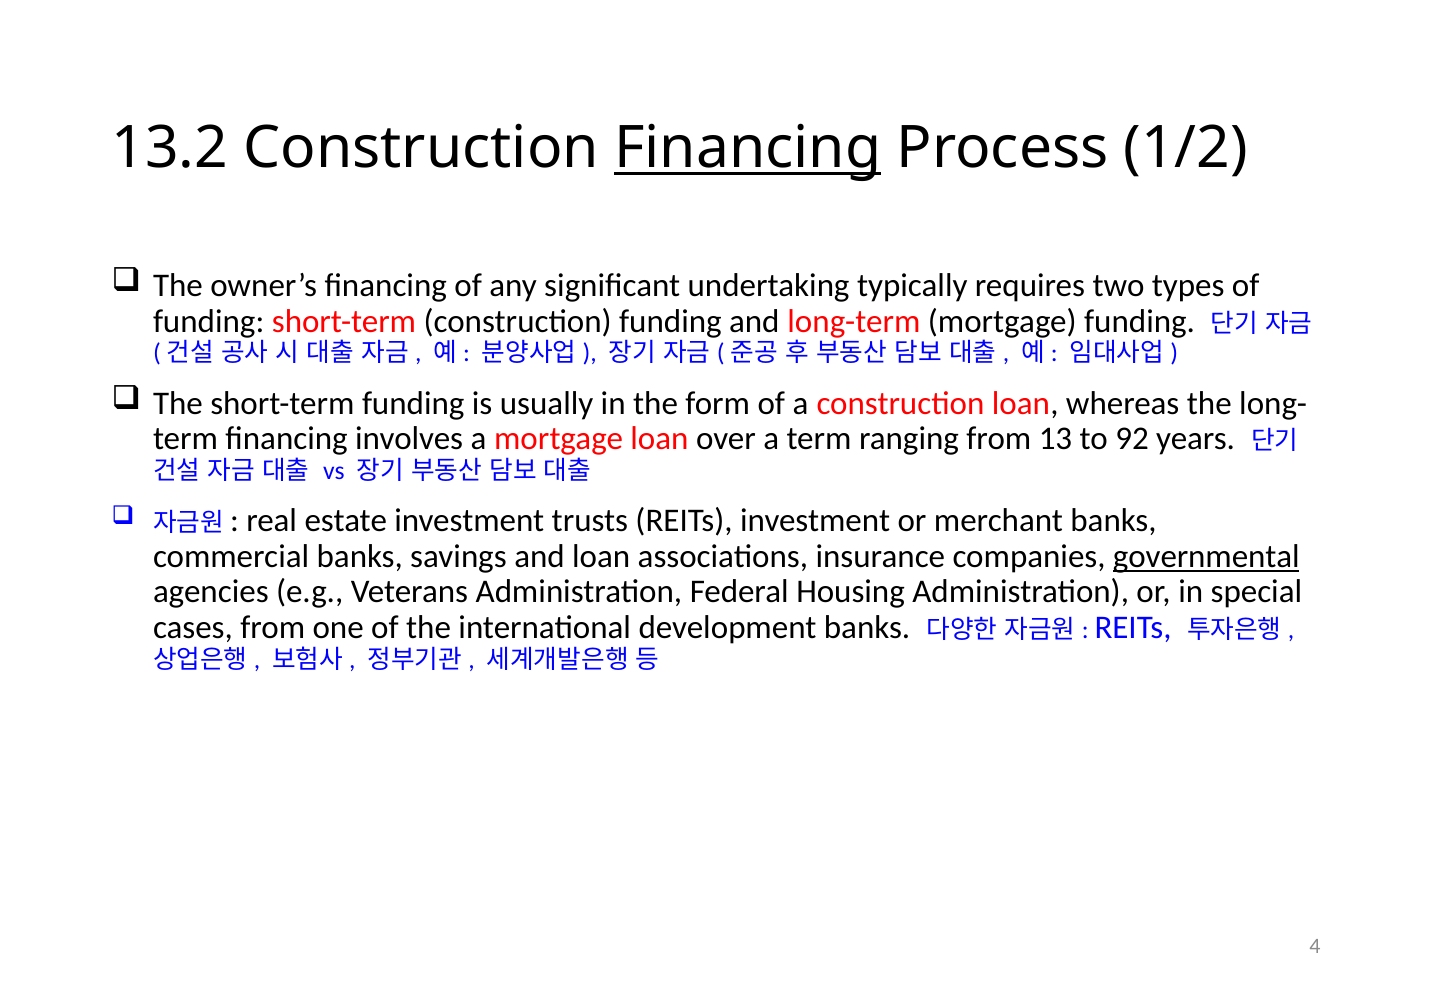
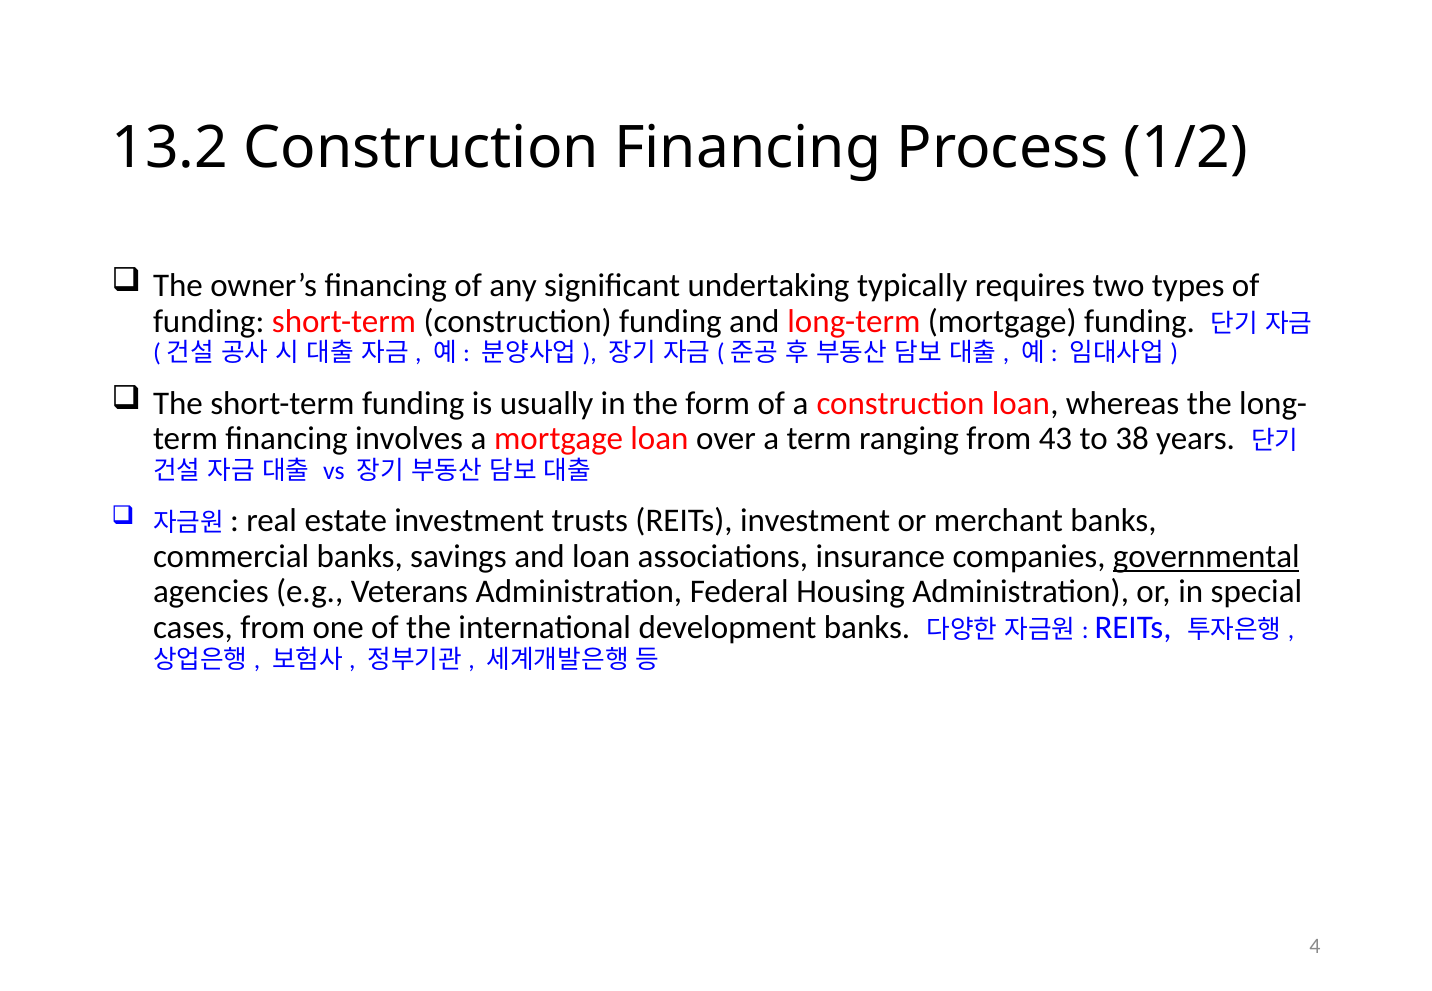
Financing underline: present -> none (748, 148)
13: 13 -> 43 (1055, 439)
92: 92 -> 38 (1132, 439)
